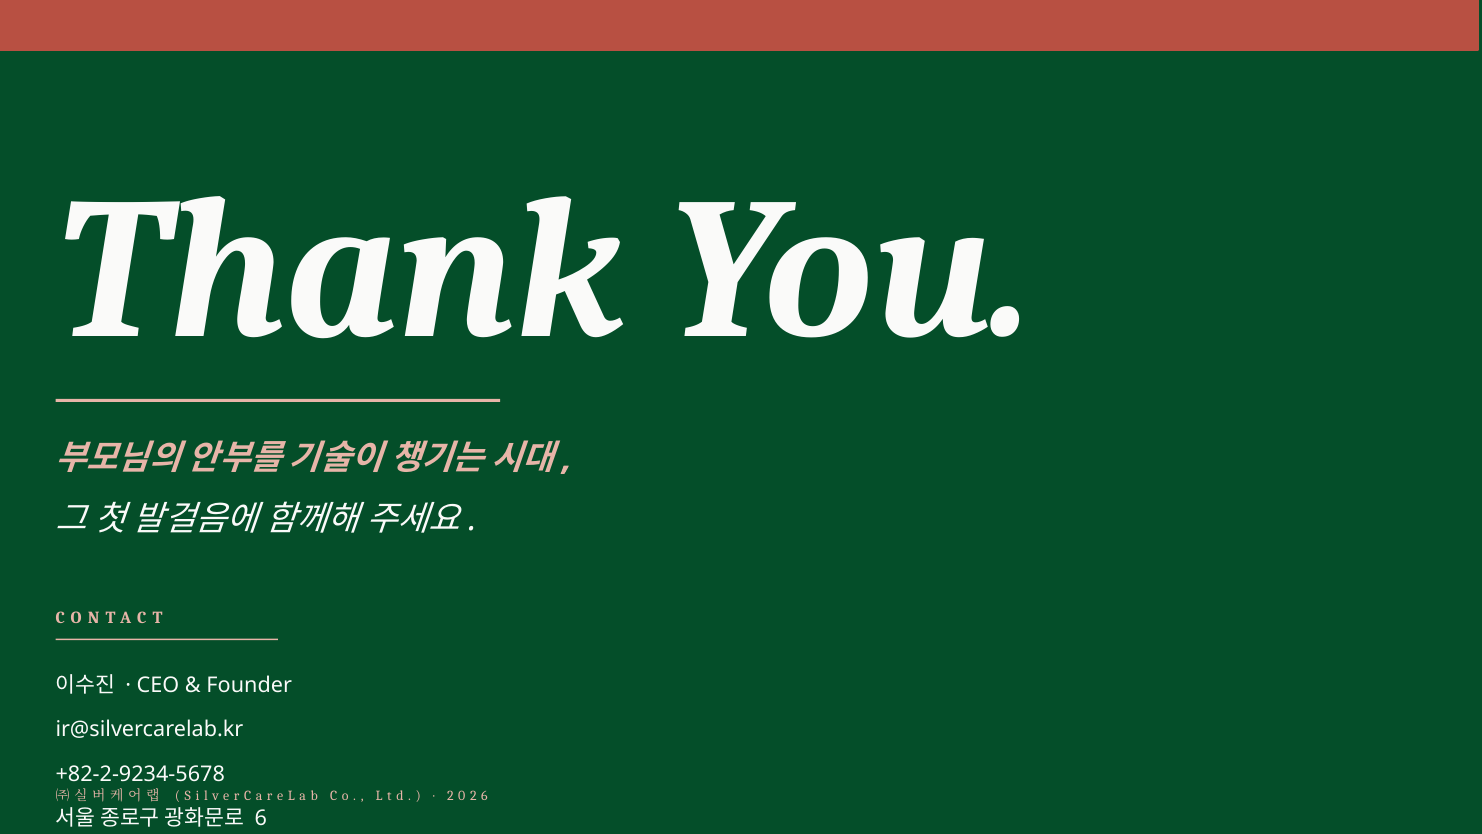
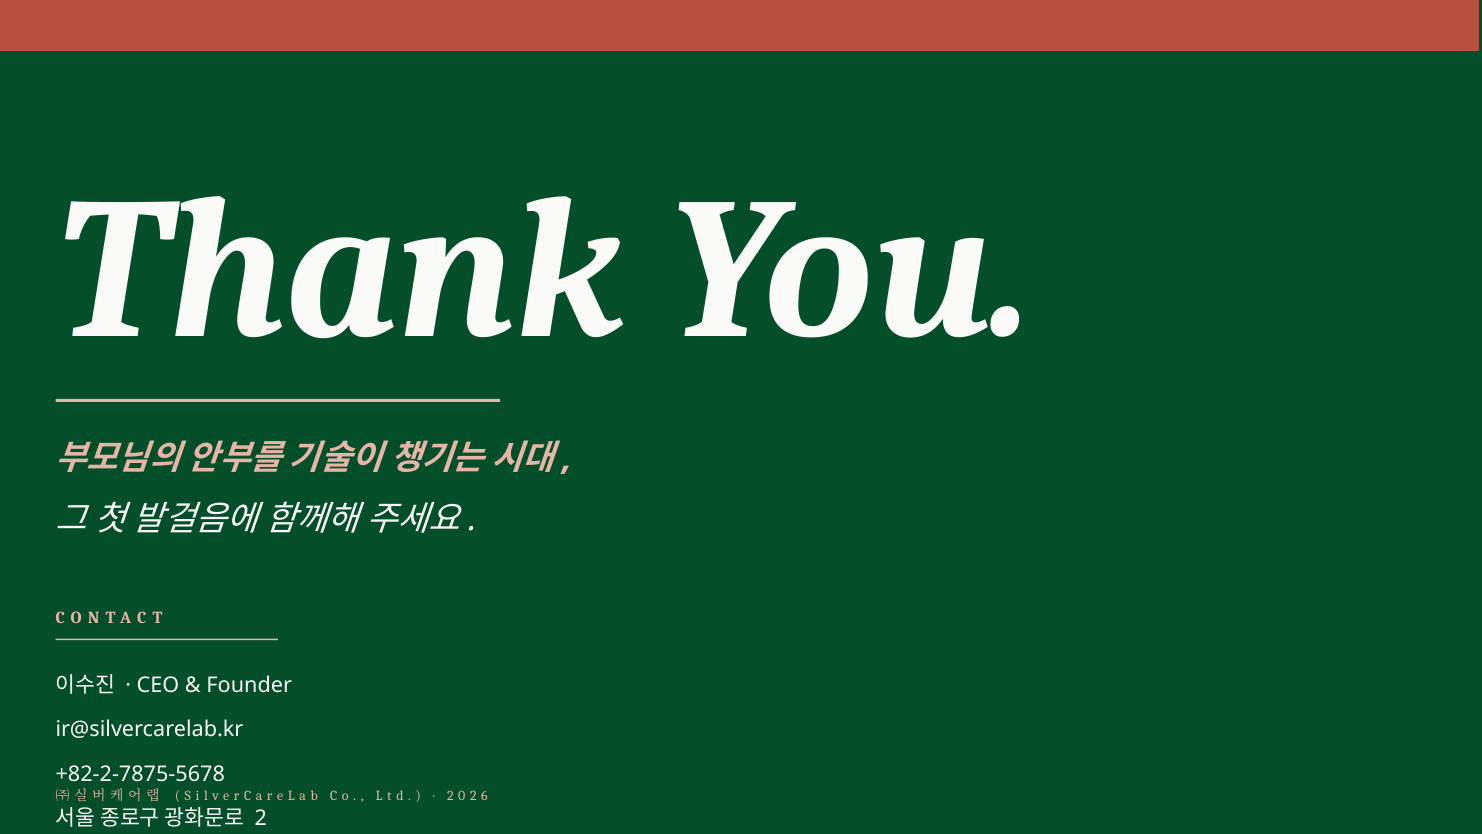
+82-2-9234-5678: +82-2-9234-5678 -> +82-2-7875-5678 (140, 774)
6: 6 -> 2 (261, 818)
